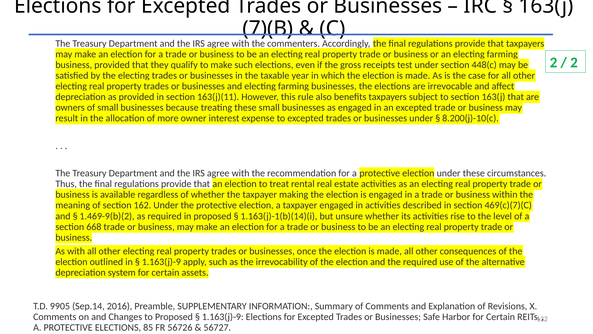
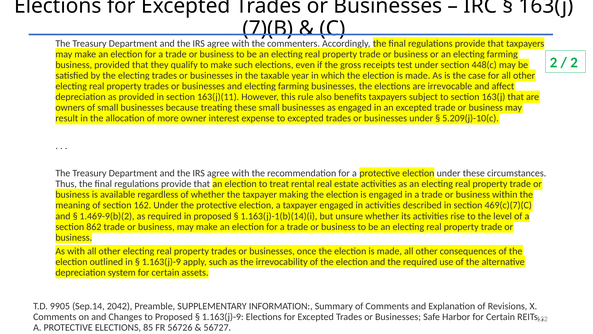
8.200(j)-10(c: 8.200(j)-10(c -> 5.209(j)-10(c (470, 118)
668: 668 -> 862 (94, 226)
2016: 2016 -> 2042 (120, 306)
